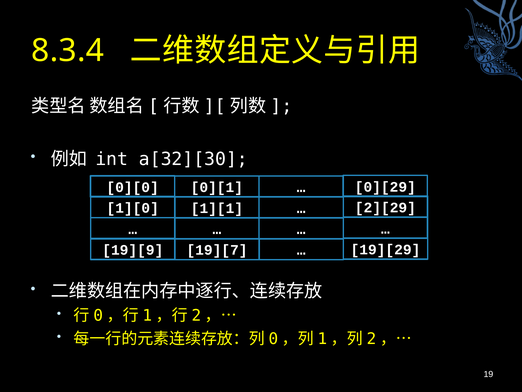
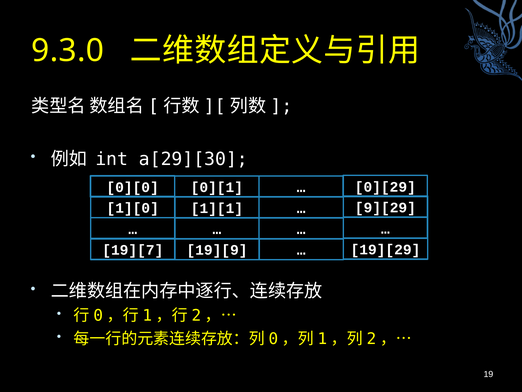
8.3.4: 8.3.4 -> 9.3.0 (68, 51)
a[32][30: a[32][30 -> a[29][30 (193, 159)
2][29: 2][29 -> 9][29 (385, 207)
19][9: 19][9 -> 19][7 (133, 250)
19][7: 19][7 -> 19][9 (217, 250)
